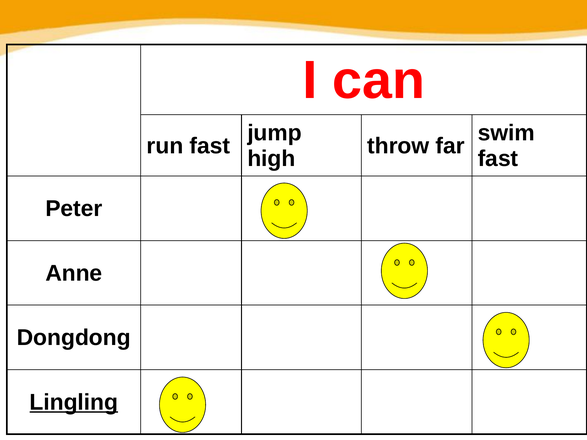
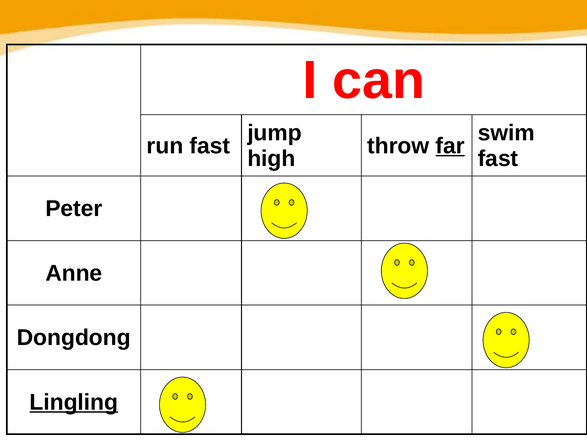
far underline: none -> present (450, 146)
